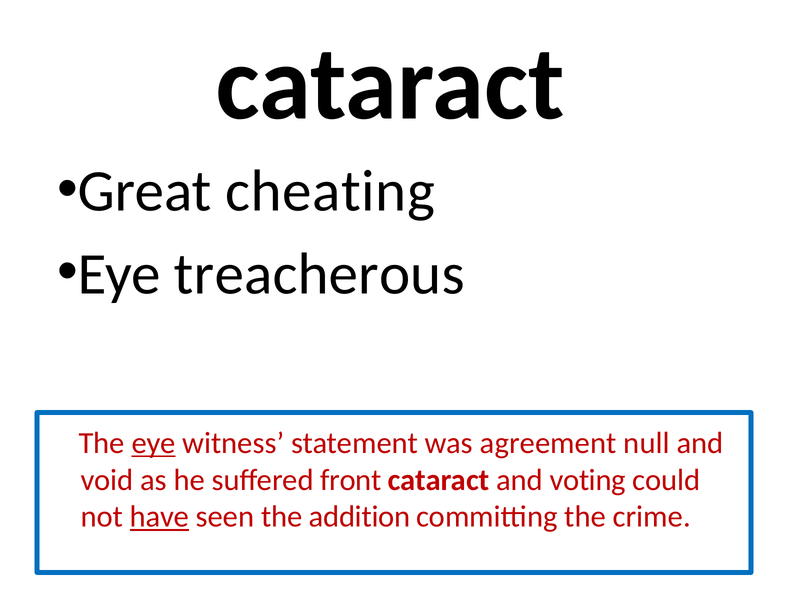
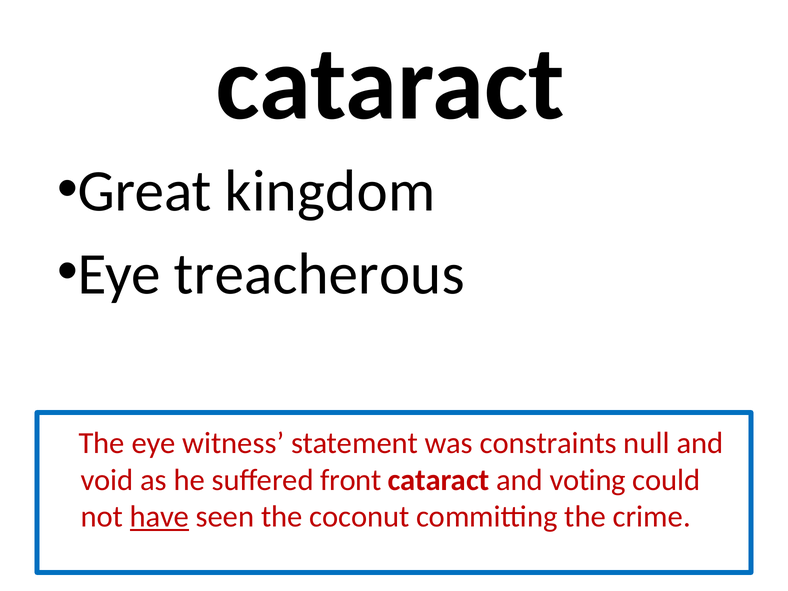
cheating: cheating -> kingdom (330, 191)
eye underline: present -> none (154, 443)
agreement: agreement -> constraints (548, 443)
addition: addition -> coconut (359, 517)
